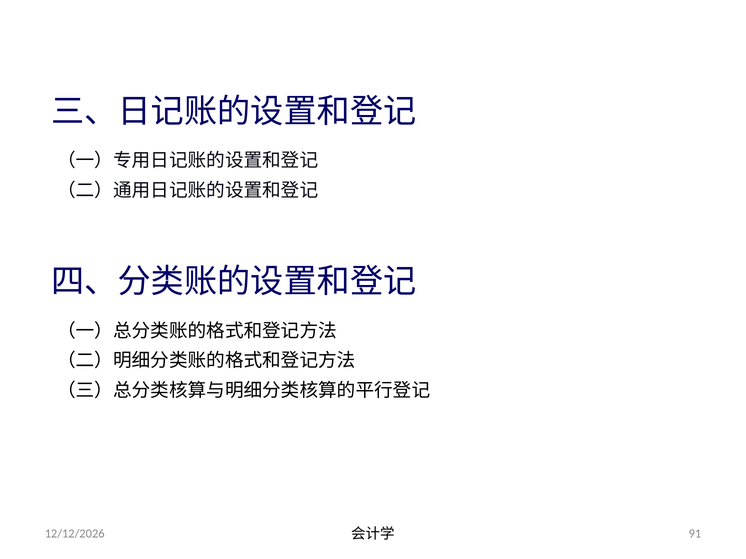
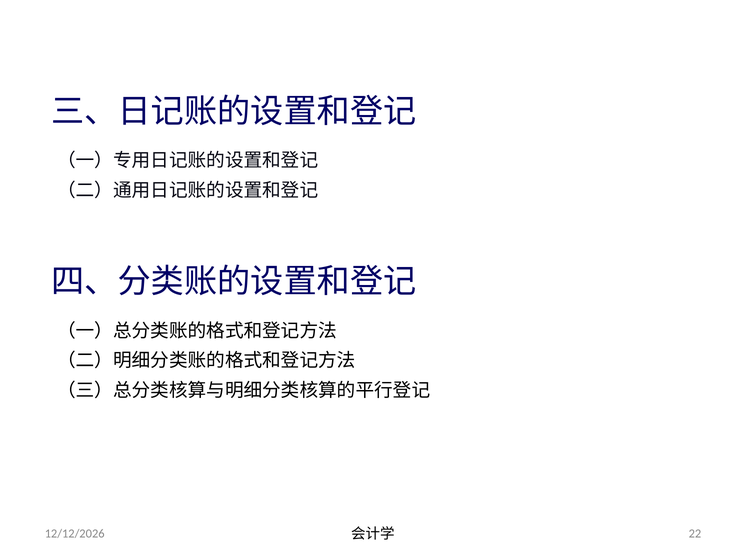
91: 91 -> 22 (695, 534)
